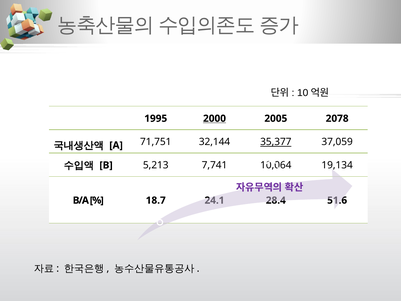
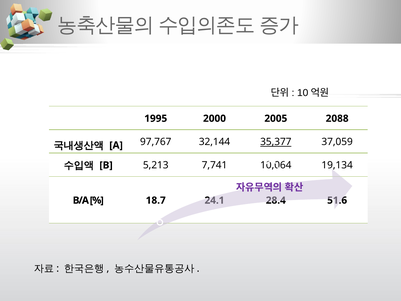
2000 underline: present -> none (215, 118)
2078: 2078 -> 2088 (337, 118)
71,751: 71,751 -> 97,767 (156, 142)
